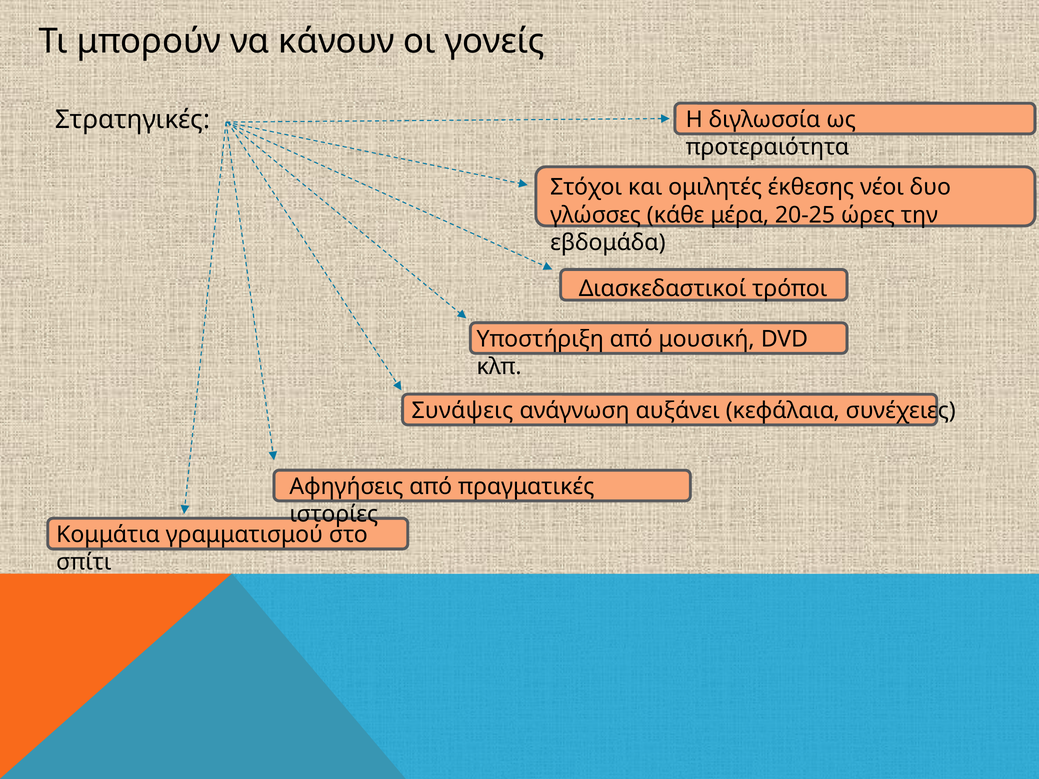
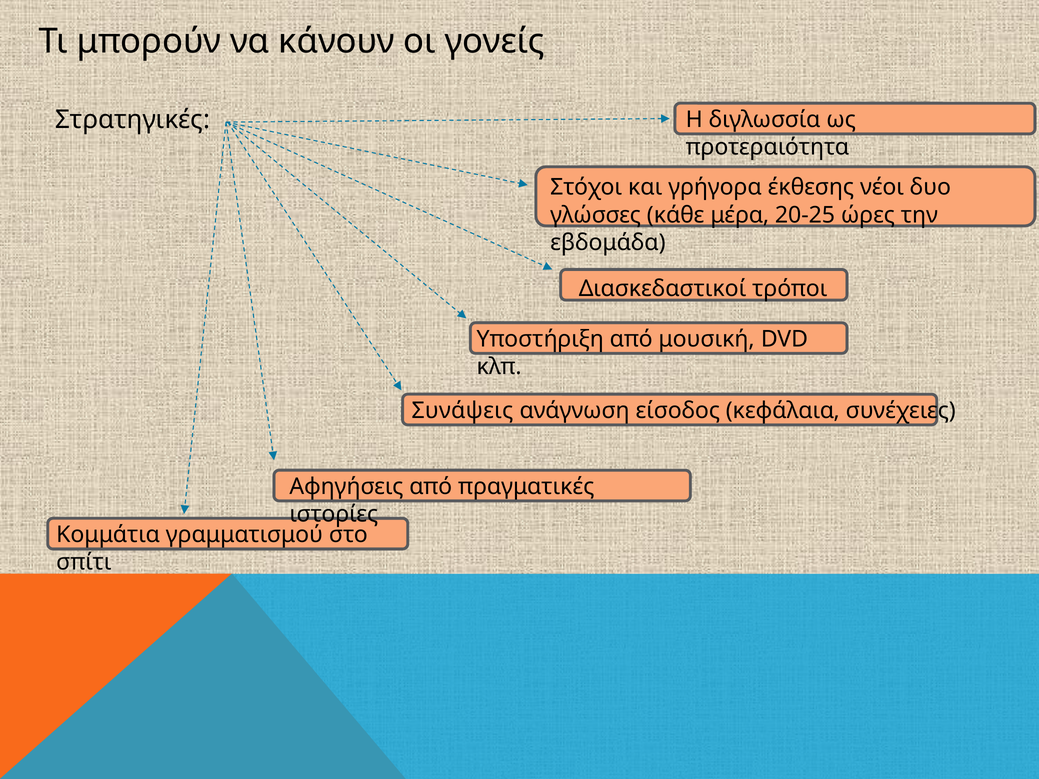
ομιλητές: ομιλητές -> γρήγορα (715, 187)
αυξάνει: αυξάνει -> είσοδος (678, 411)
